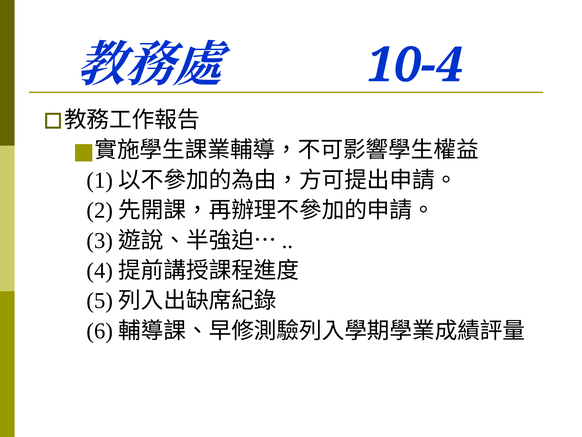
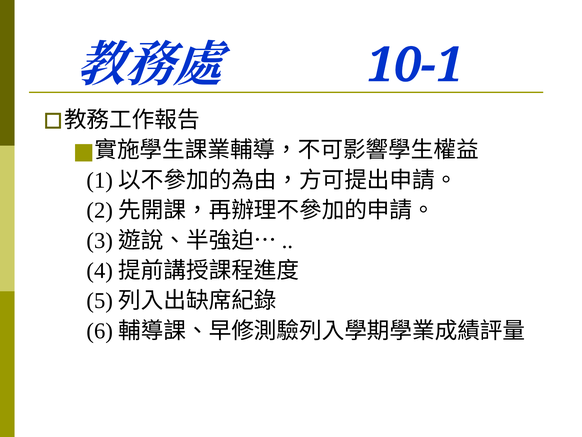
10-4: 10-4 -> 10-1 (415, 65)
